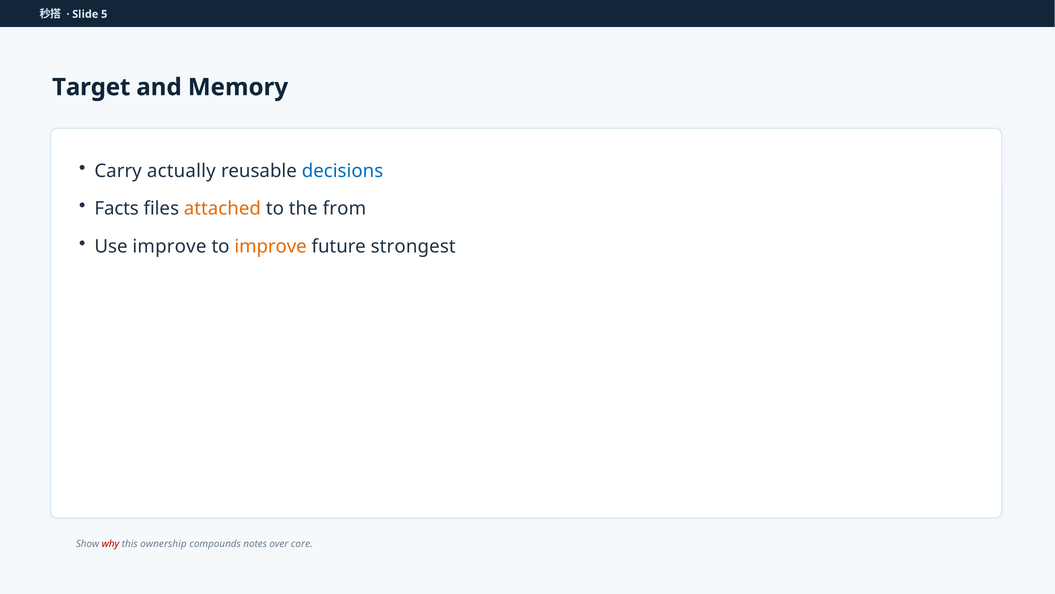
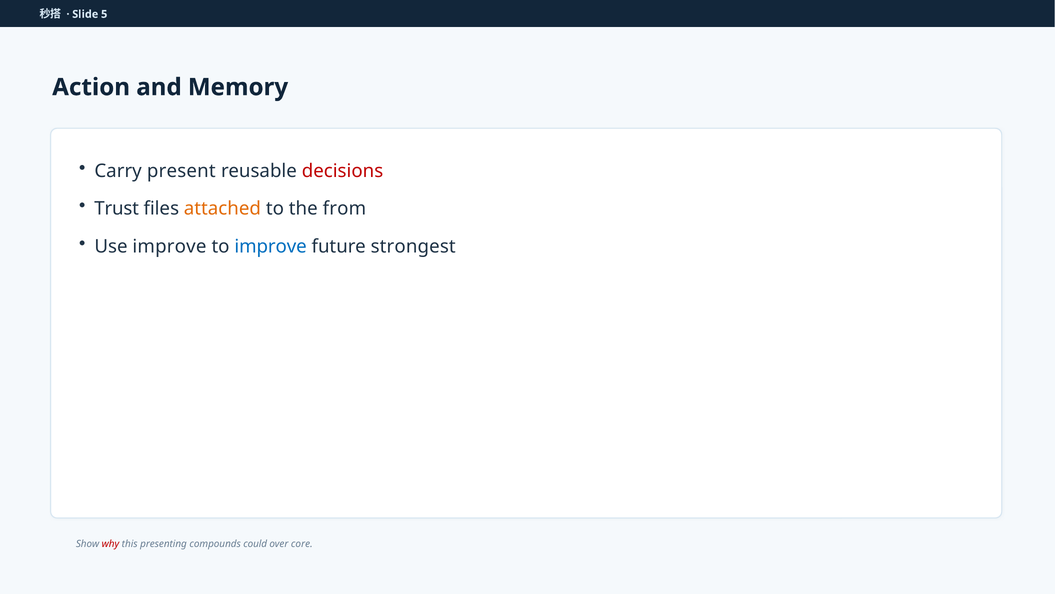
Target: Target -> Action (91, 87)
actually: actually -> present (181, 171)
decisions colour: blue -> red (342, 171)
Facts: Facts -> Trust (117, 209)
improve colour: orange -> blue (271, 246)
ownership: ownership -> presenting (164, 543)
notes: notes -> could (255, 543)
